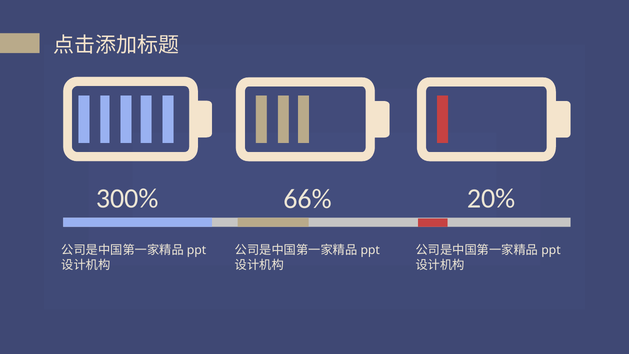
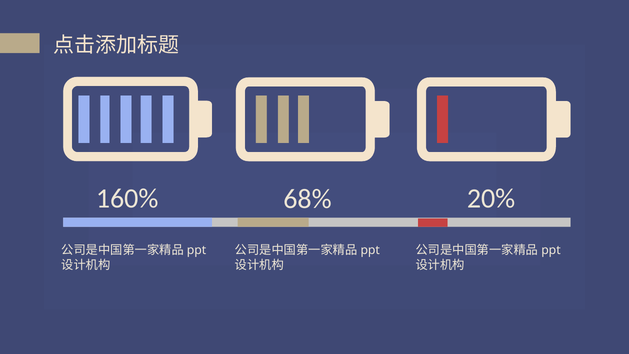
300%: 300% -> 160% (127, 198)
66%: 66% -> 68% (307, 199)
